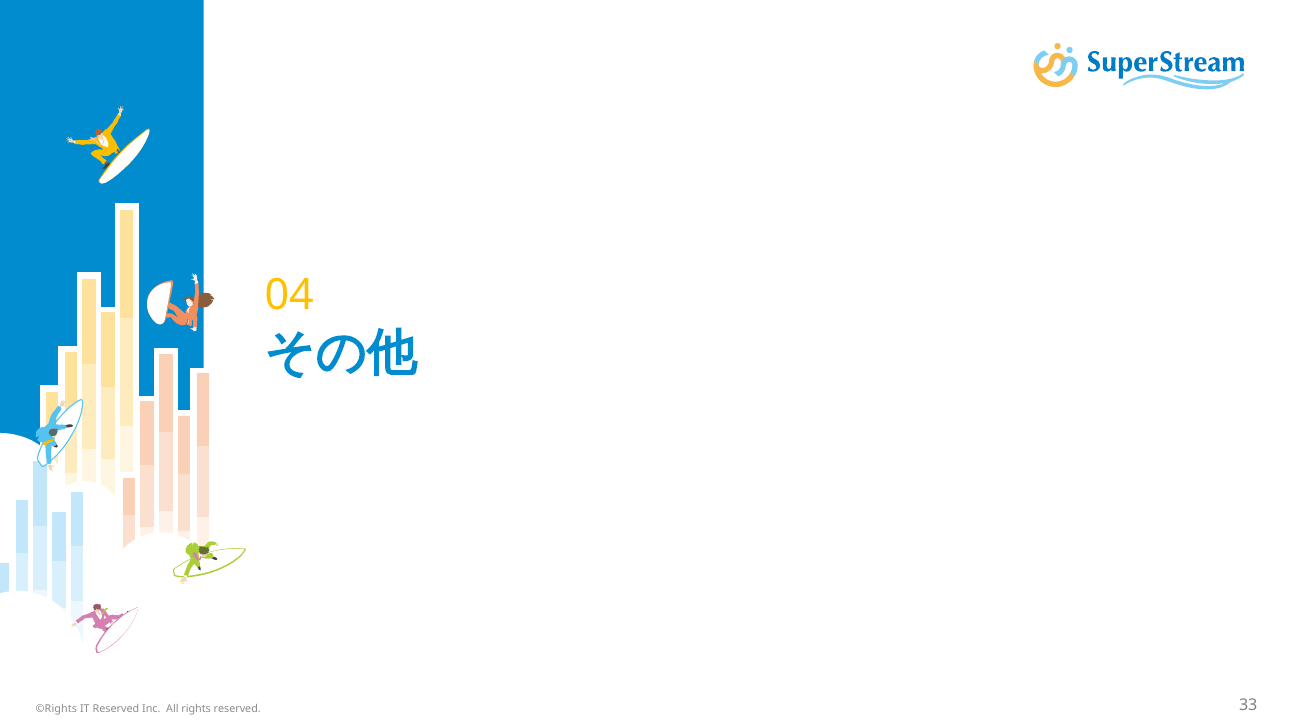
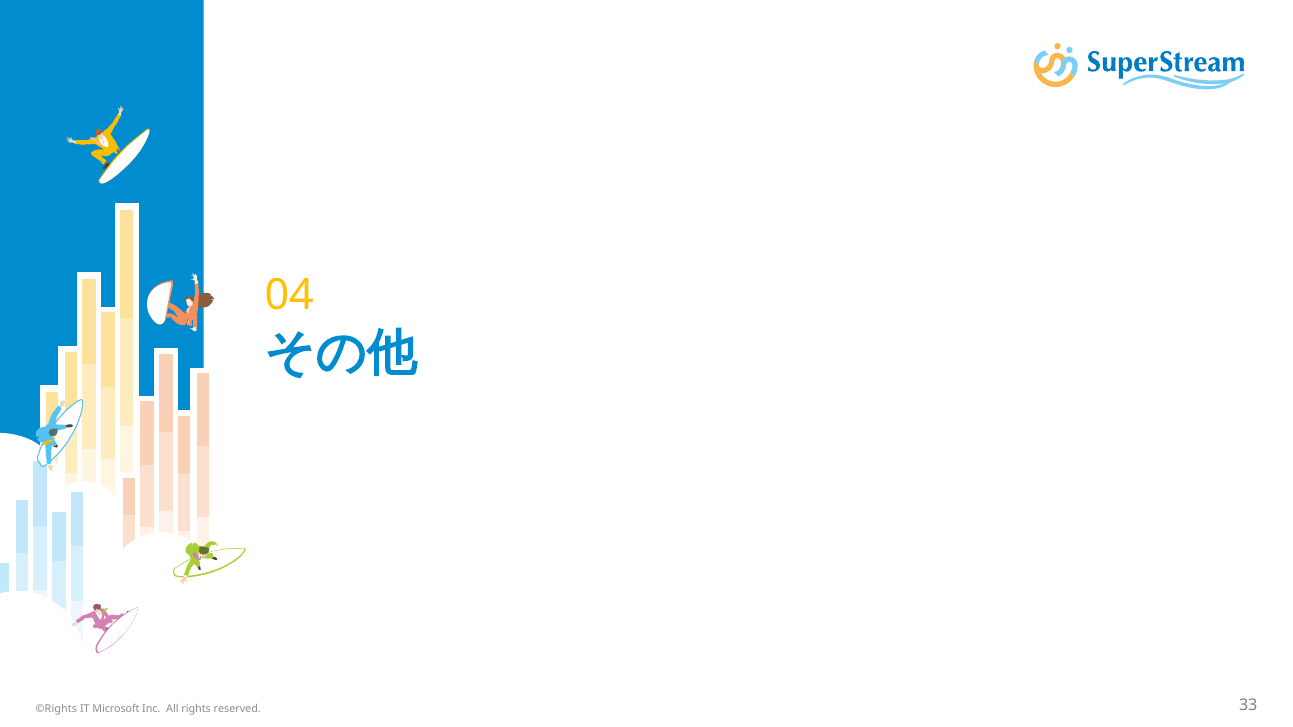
IT Reserved: Reserved -> Microsoft (116, 709)
